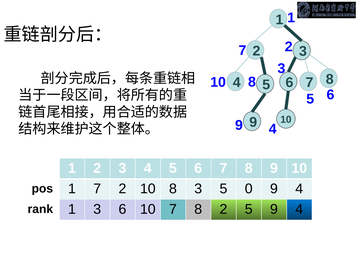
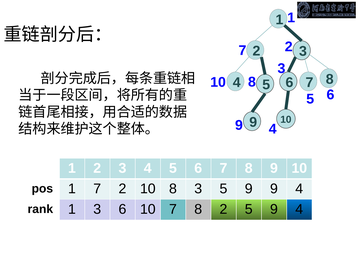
3 5 0: 0 -> 9 (249, 189)
